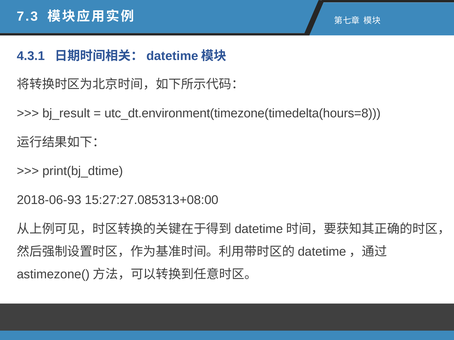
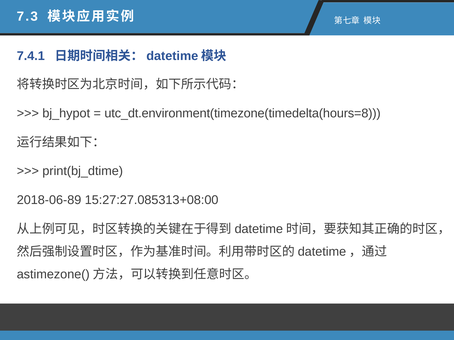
4.3.1: 4.3.1 -> 7.4.1 (31, 56)
bj_result: bj_result -> bj_hypot (66, 113)
2018-06-93: 2018-06-93 -> 2018-06-89 (49, 200)
